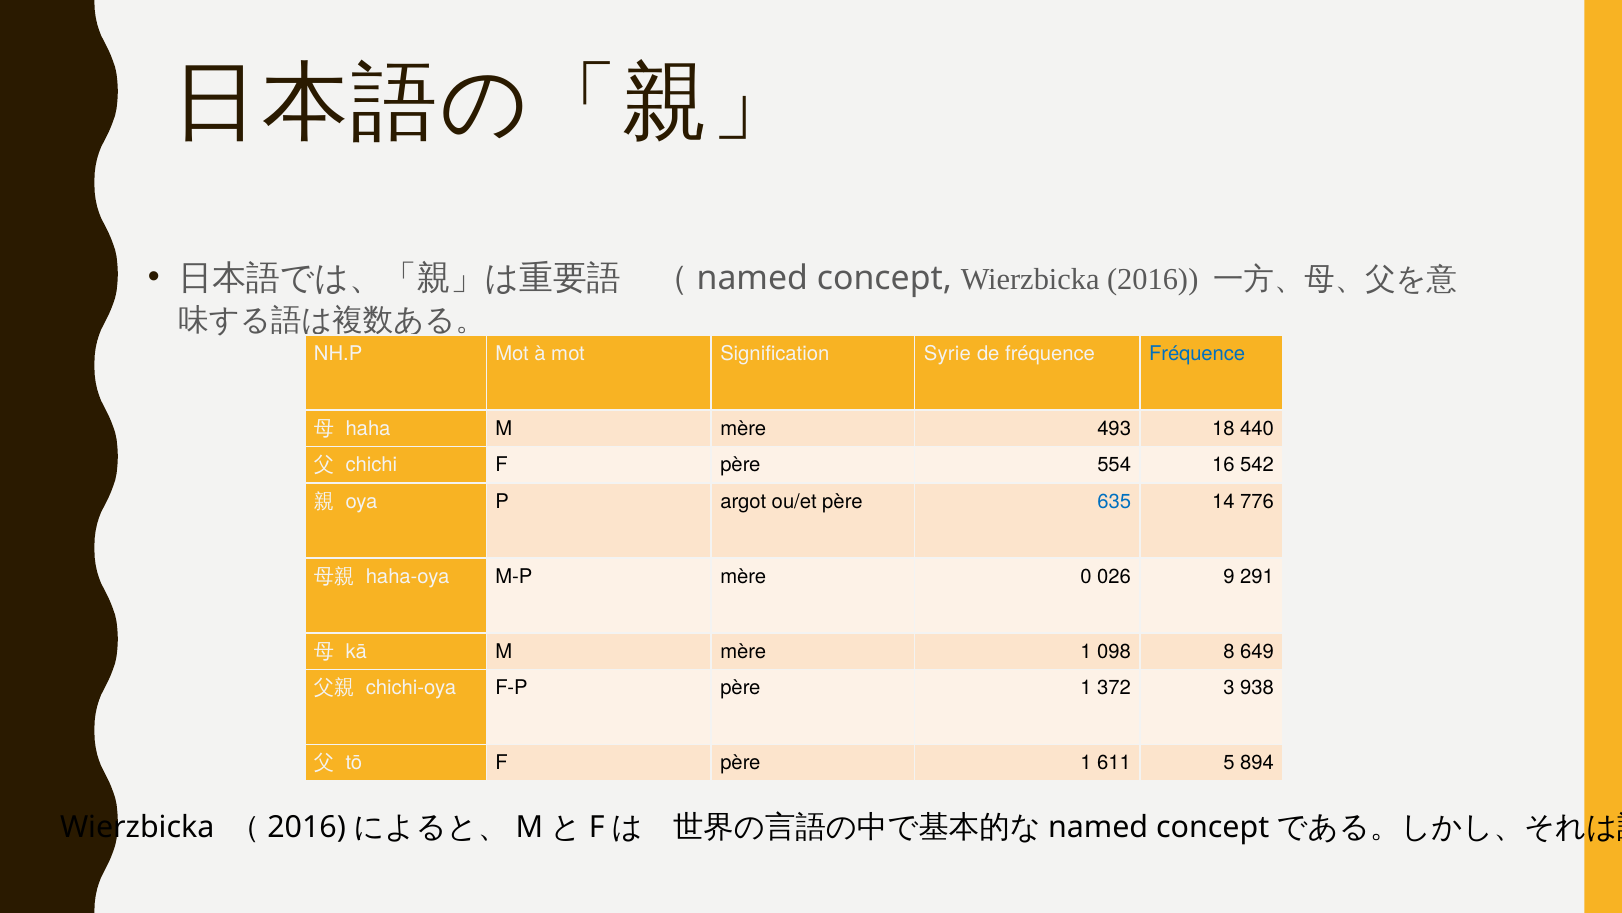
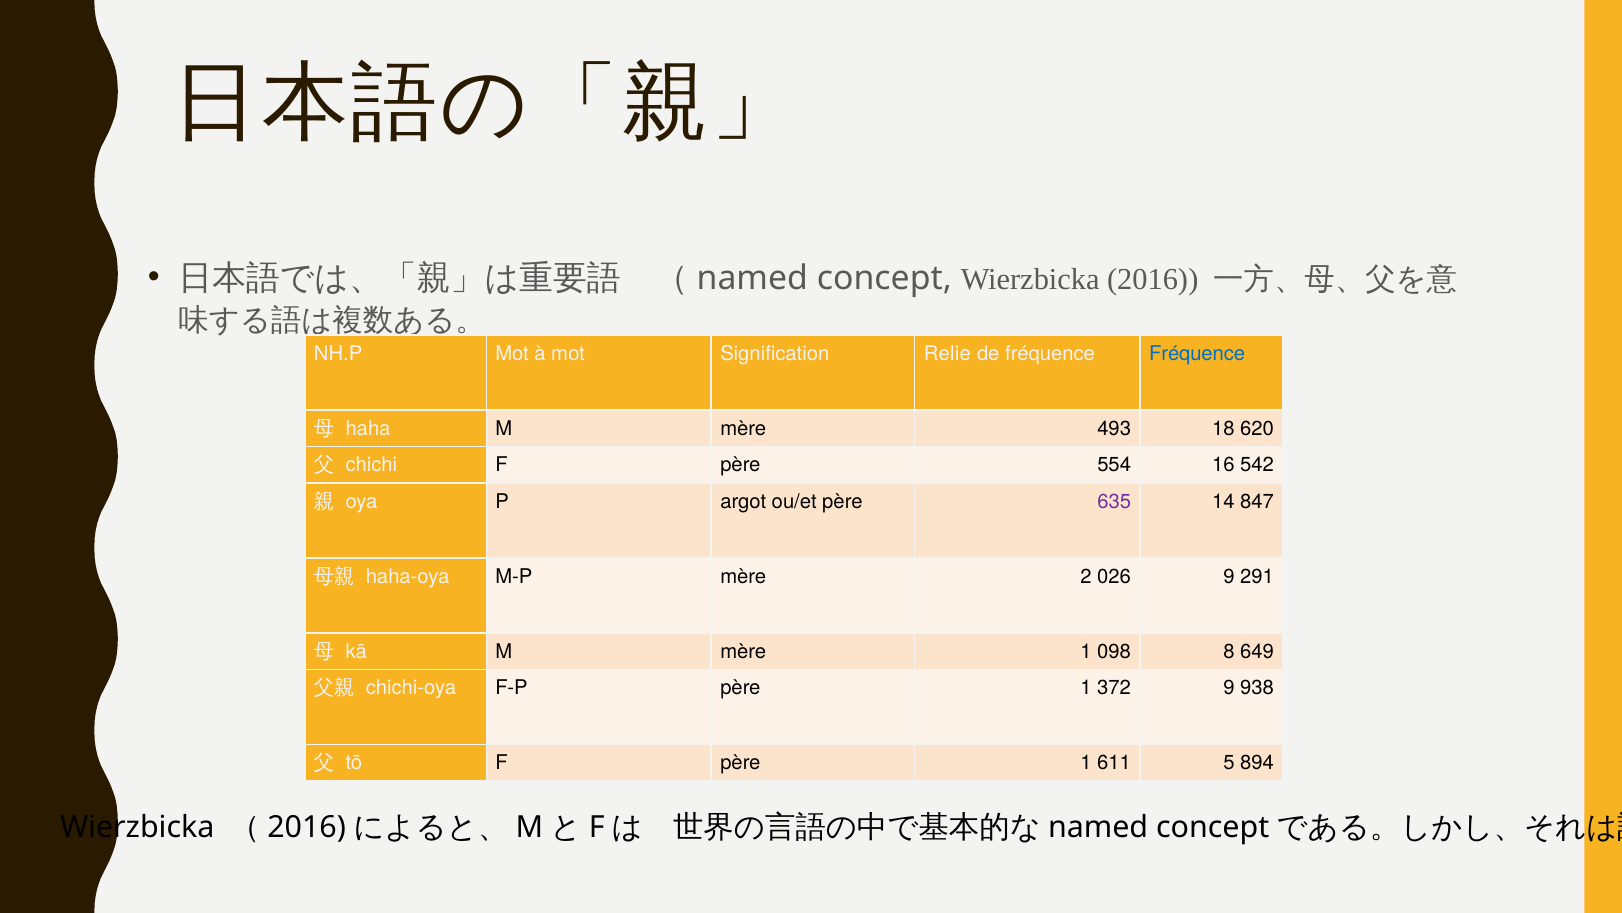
Syrie: Syrie -> Relie (947, 353)
440: 440 -> 620 (1257, 428)
635 colour: blue -> purple (1114, 501)
776: 776 -> 847 (1257, 501)
0: 0 -> 2 (1086, 576)
372 3: 3 -> 9 (1229, 688)
